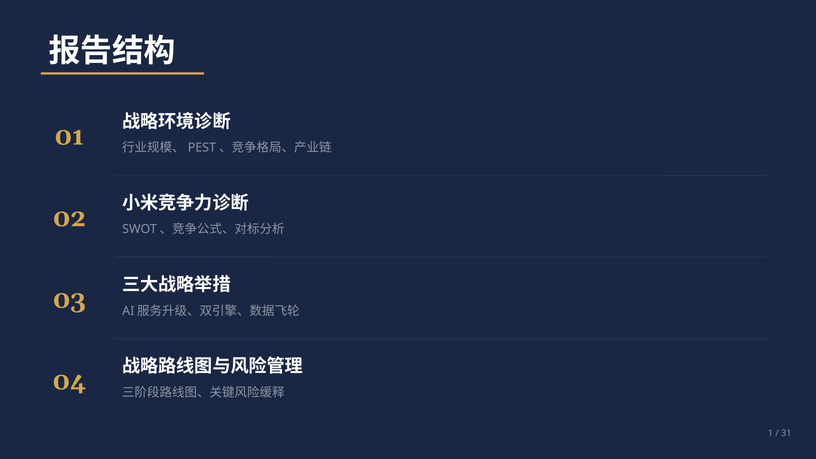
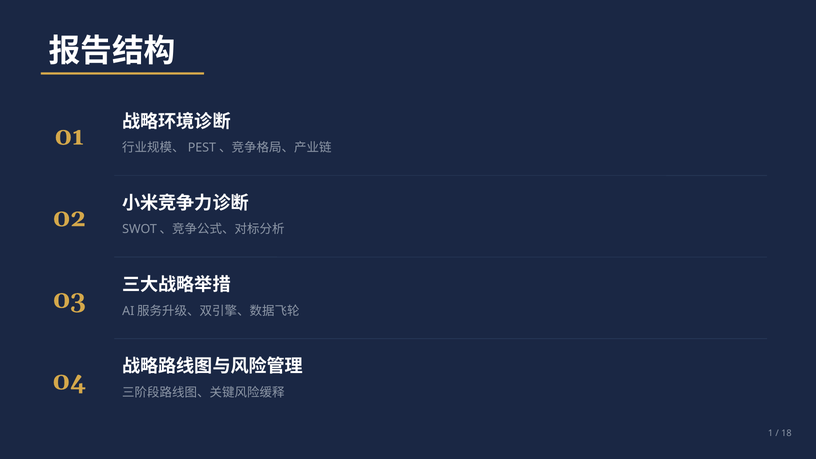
31: 31 -> 18 (786, 433)
